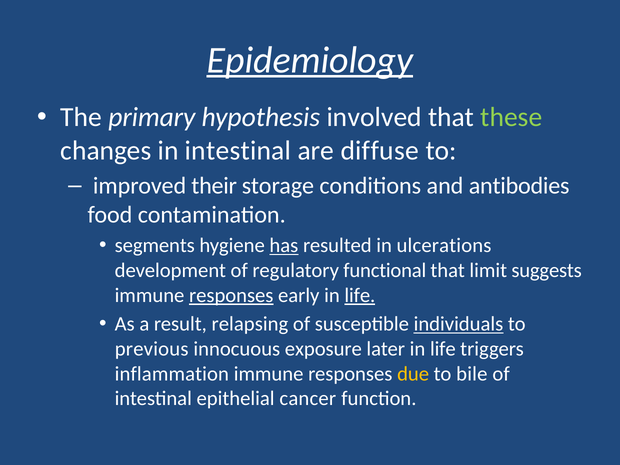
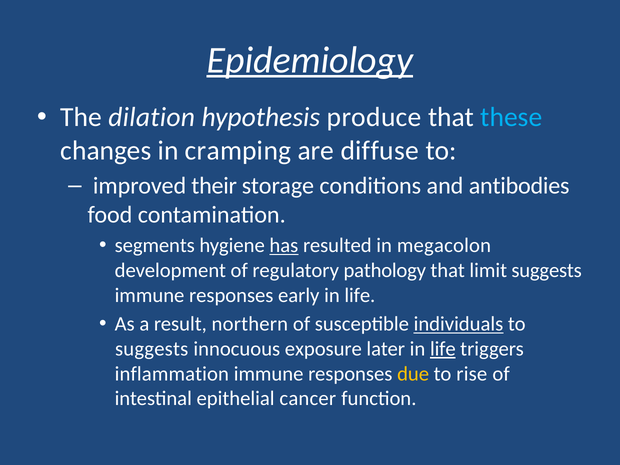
primary: primary -> dilation (152, 117)
involved: involved -> produce (374, 117)
these colour: light green -> light blue (511, 117)
in intestinal: intestinal -> cramping (238, 150)
ulcerations: ulcerations -> megacolon (444, 246)
functional: functional -> pathology (385, 270)
responses underline: present -> none (231, 295)
life underline: present -> none (360, 295)
relapsing: relapsing -> northern (250, 324)
previous: previous -> suggests (152, 349)
life underline: none -> present (443, 349)
bile: bile -> rise (472, 374)
